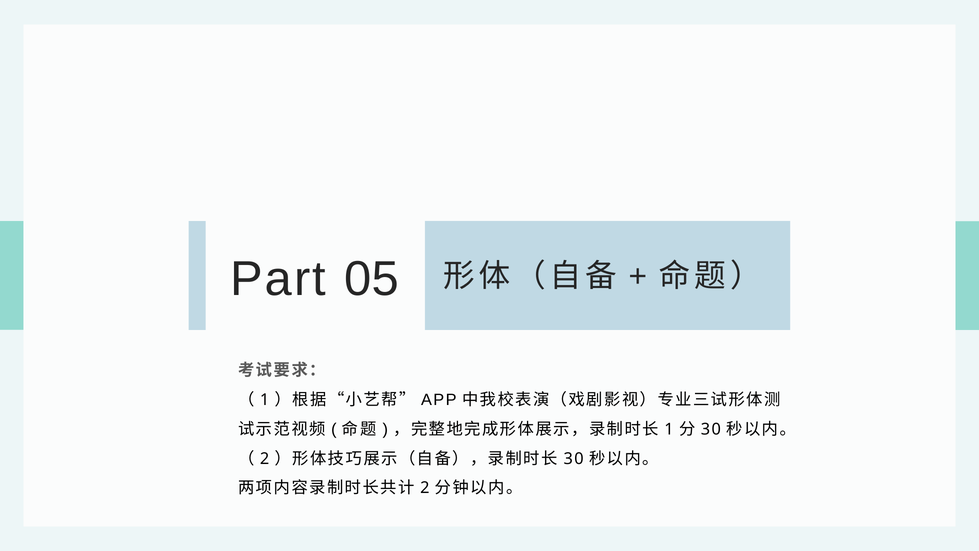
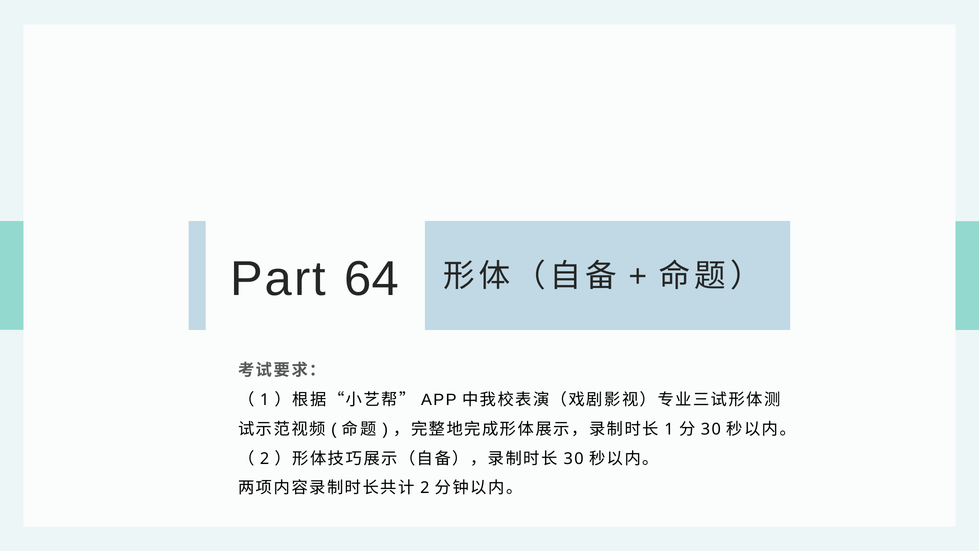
05: 05 -> 64 (372, 279)
